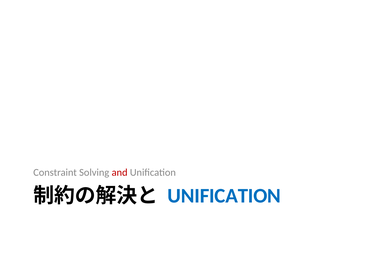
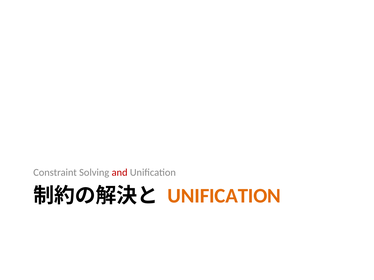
UNIFICATION colour: blue -> orange (224, 196)
